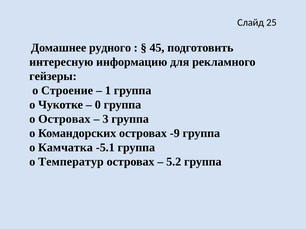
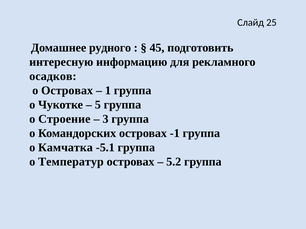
гейзеры: гейзеры -> осадков (53, 76)
о Строение: Строение -> Островах (67, 91)
0: 0 -> 5 (98, 105)
о Островах: Островах -> Строение (64, 119)
-9: -9 -> -1 (175, 133)
